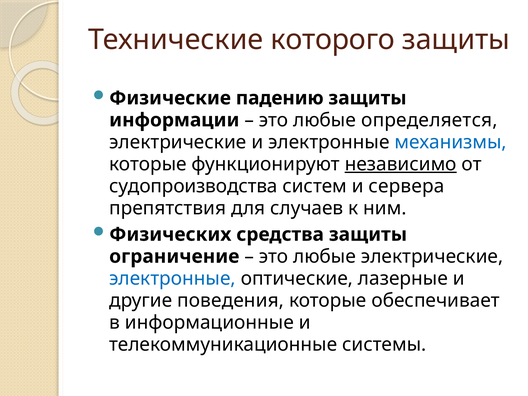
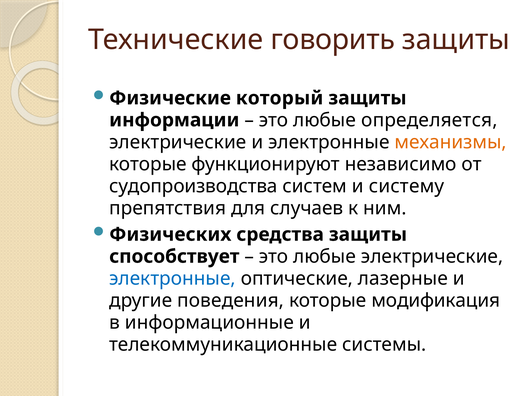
которого: которого -> говорить (333, 40)
падению: падению -> который (280, 98)
механизмы colour: blue -> orange (451, 142)
независимо underline: present -> none (401, 164)
сервера: сервера -> систему (407, 186)
ограничение: ограничение -> способствует (174, 256)
обеспечивает: обеспечивает -> модификация (436, 300)
